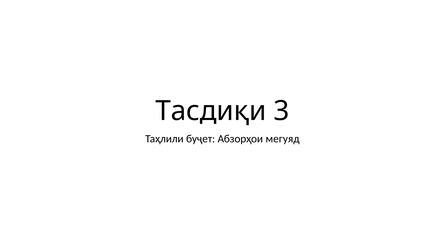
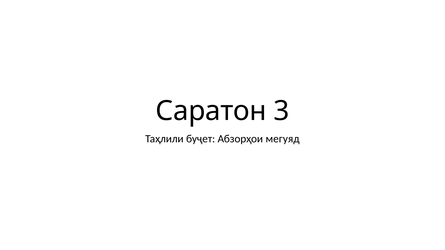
Тасдиқи: Тасдиқи -> Саратон (211, 111)
